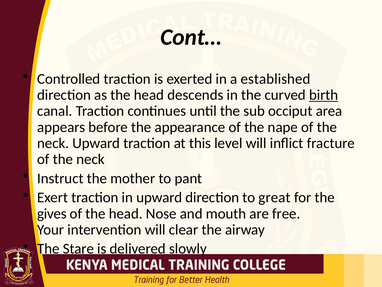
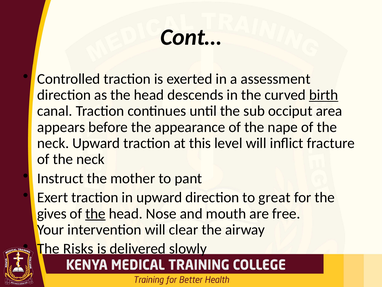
established: established -> assessment (276, 79)
the underline: none -> present (95, 213)
Stare: Stare -> Risks (78, 248)
